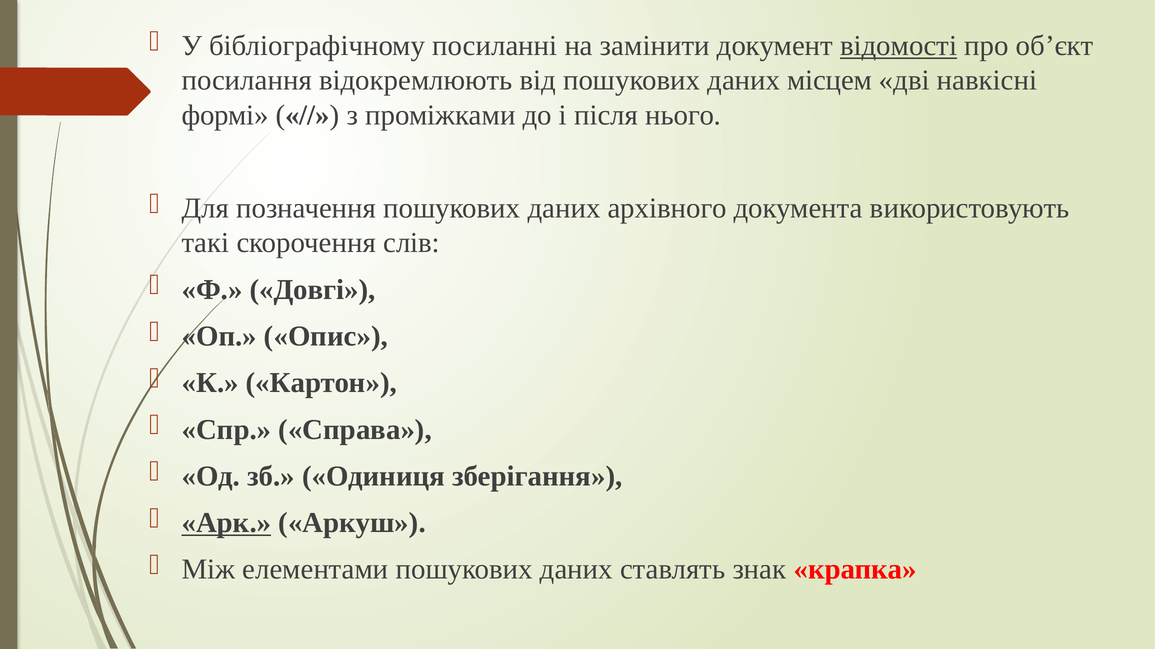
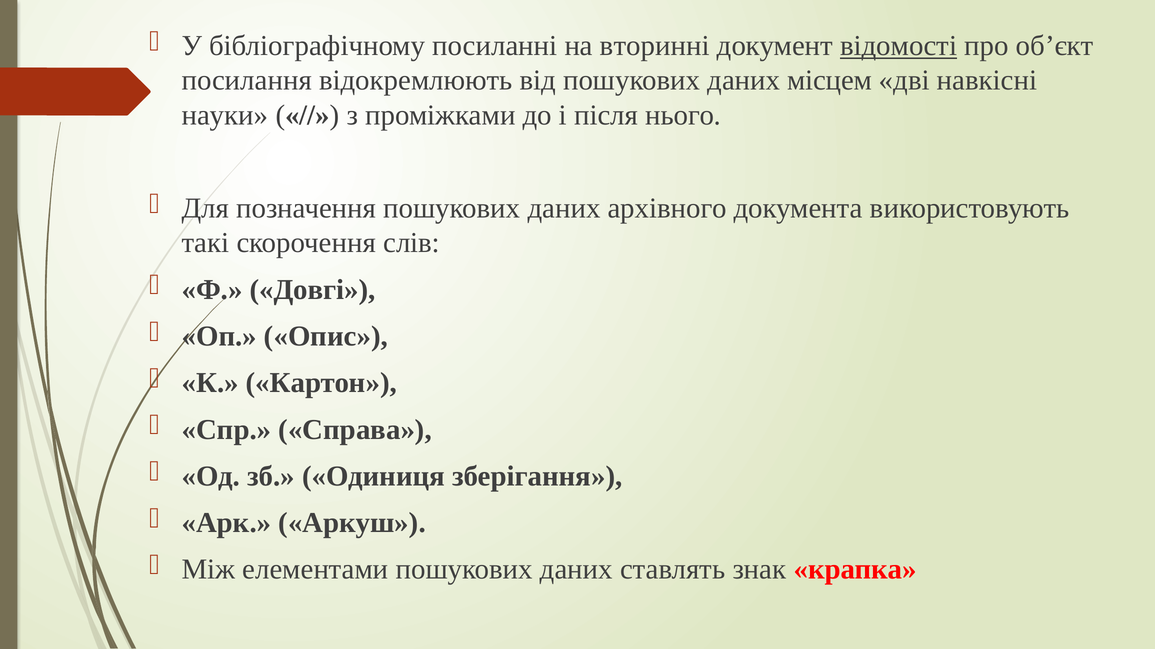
замінити: замінити -> вторинні (655, 46)
формі: формі -> науки (225, 115)
Арк underline: present -> none (226, 523)
